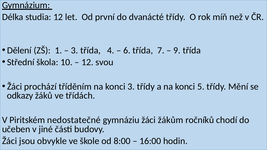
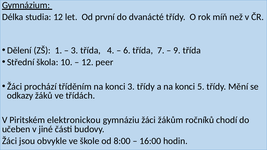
svou: svou -> peer (105, 62)
nedostatečné: nedostatečné -> elektronickou (74, 120)
